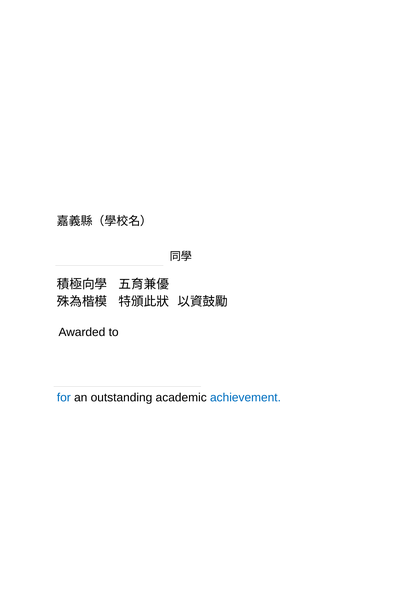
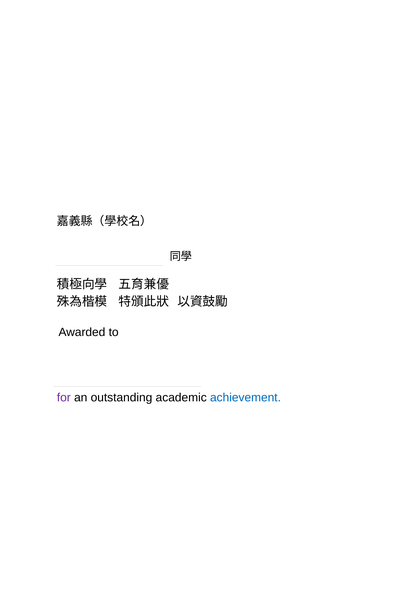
for colour: blue -> purple (64, 398)
